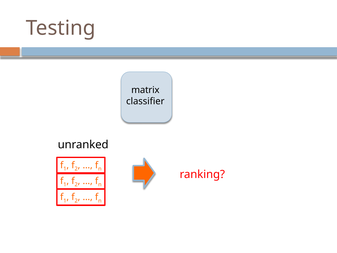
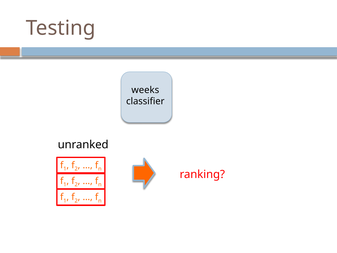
matrix: matrix -> weeks (145, 90)
